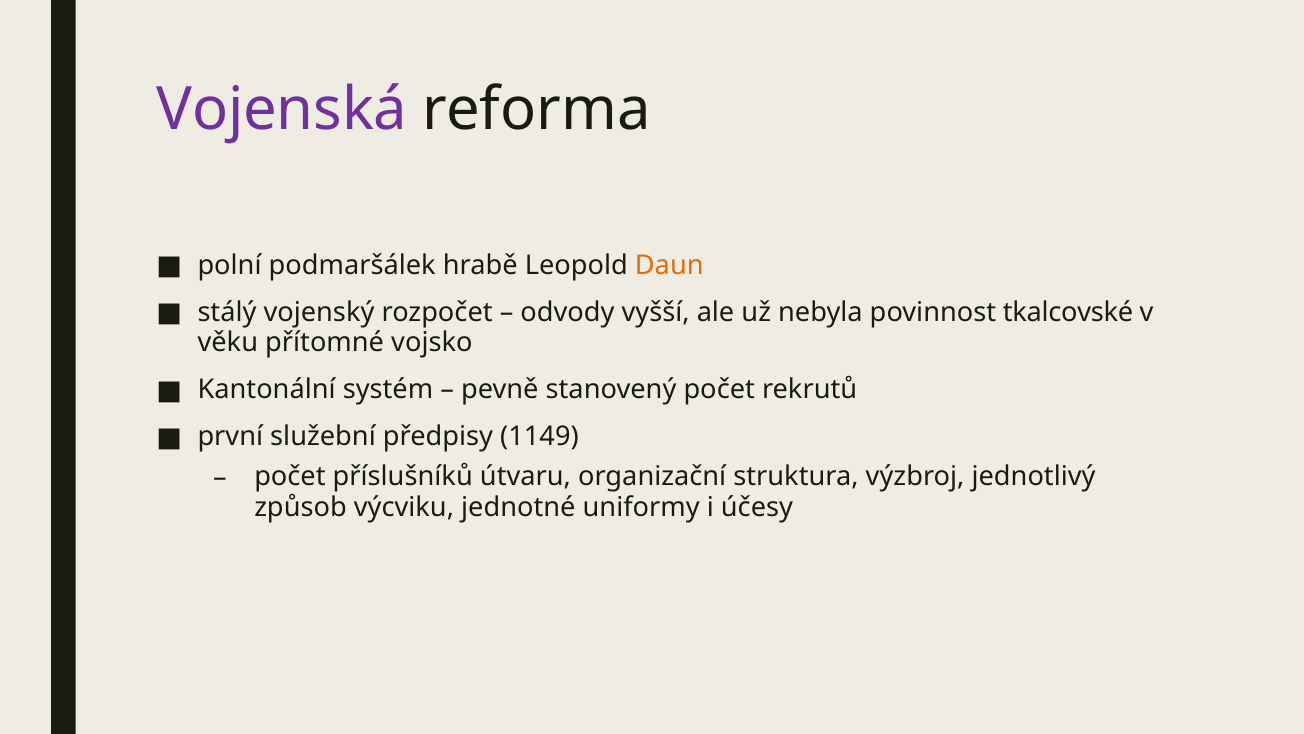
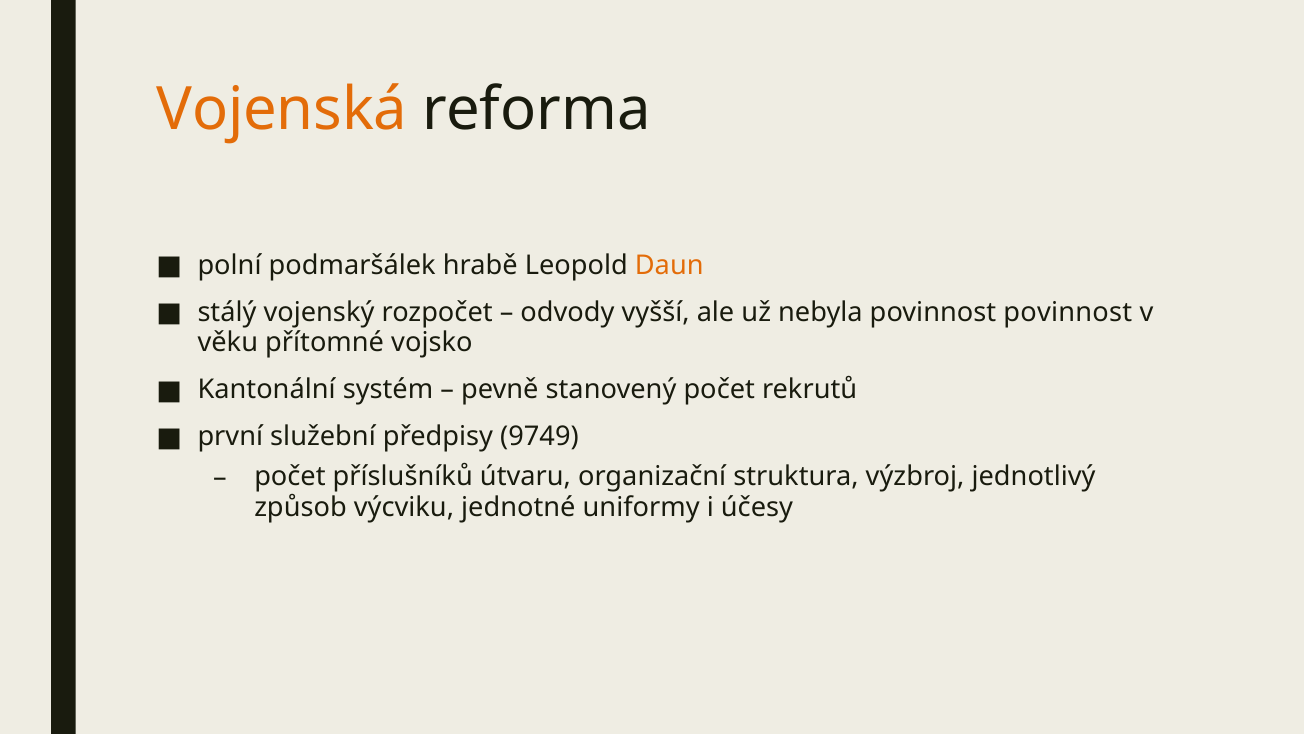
Vojenská colour: purple -> orange (282, 110)
povinnost tkalcovské: tkalcovské -> povinnost (1068, 312)
1149: 1149 -> 9749 (539, 437)
